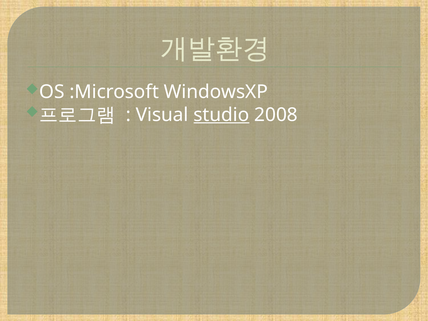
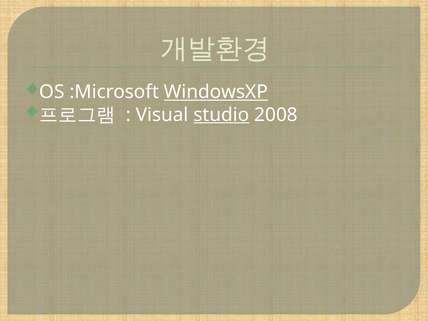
WindowsXP underline: none -> present (216, 92)
